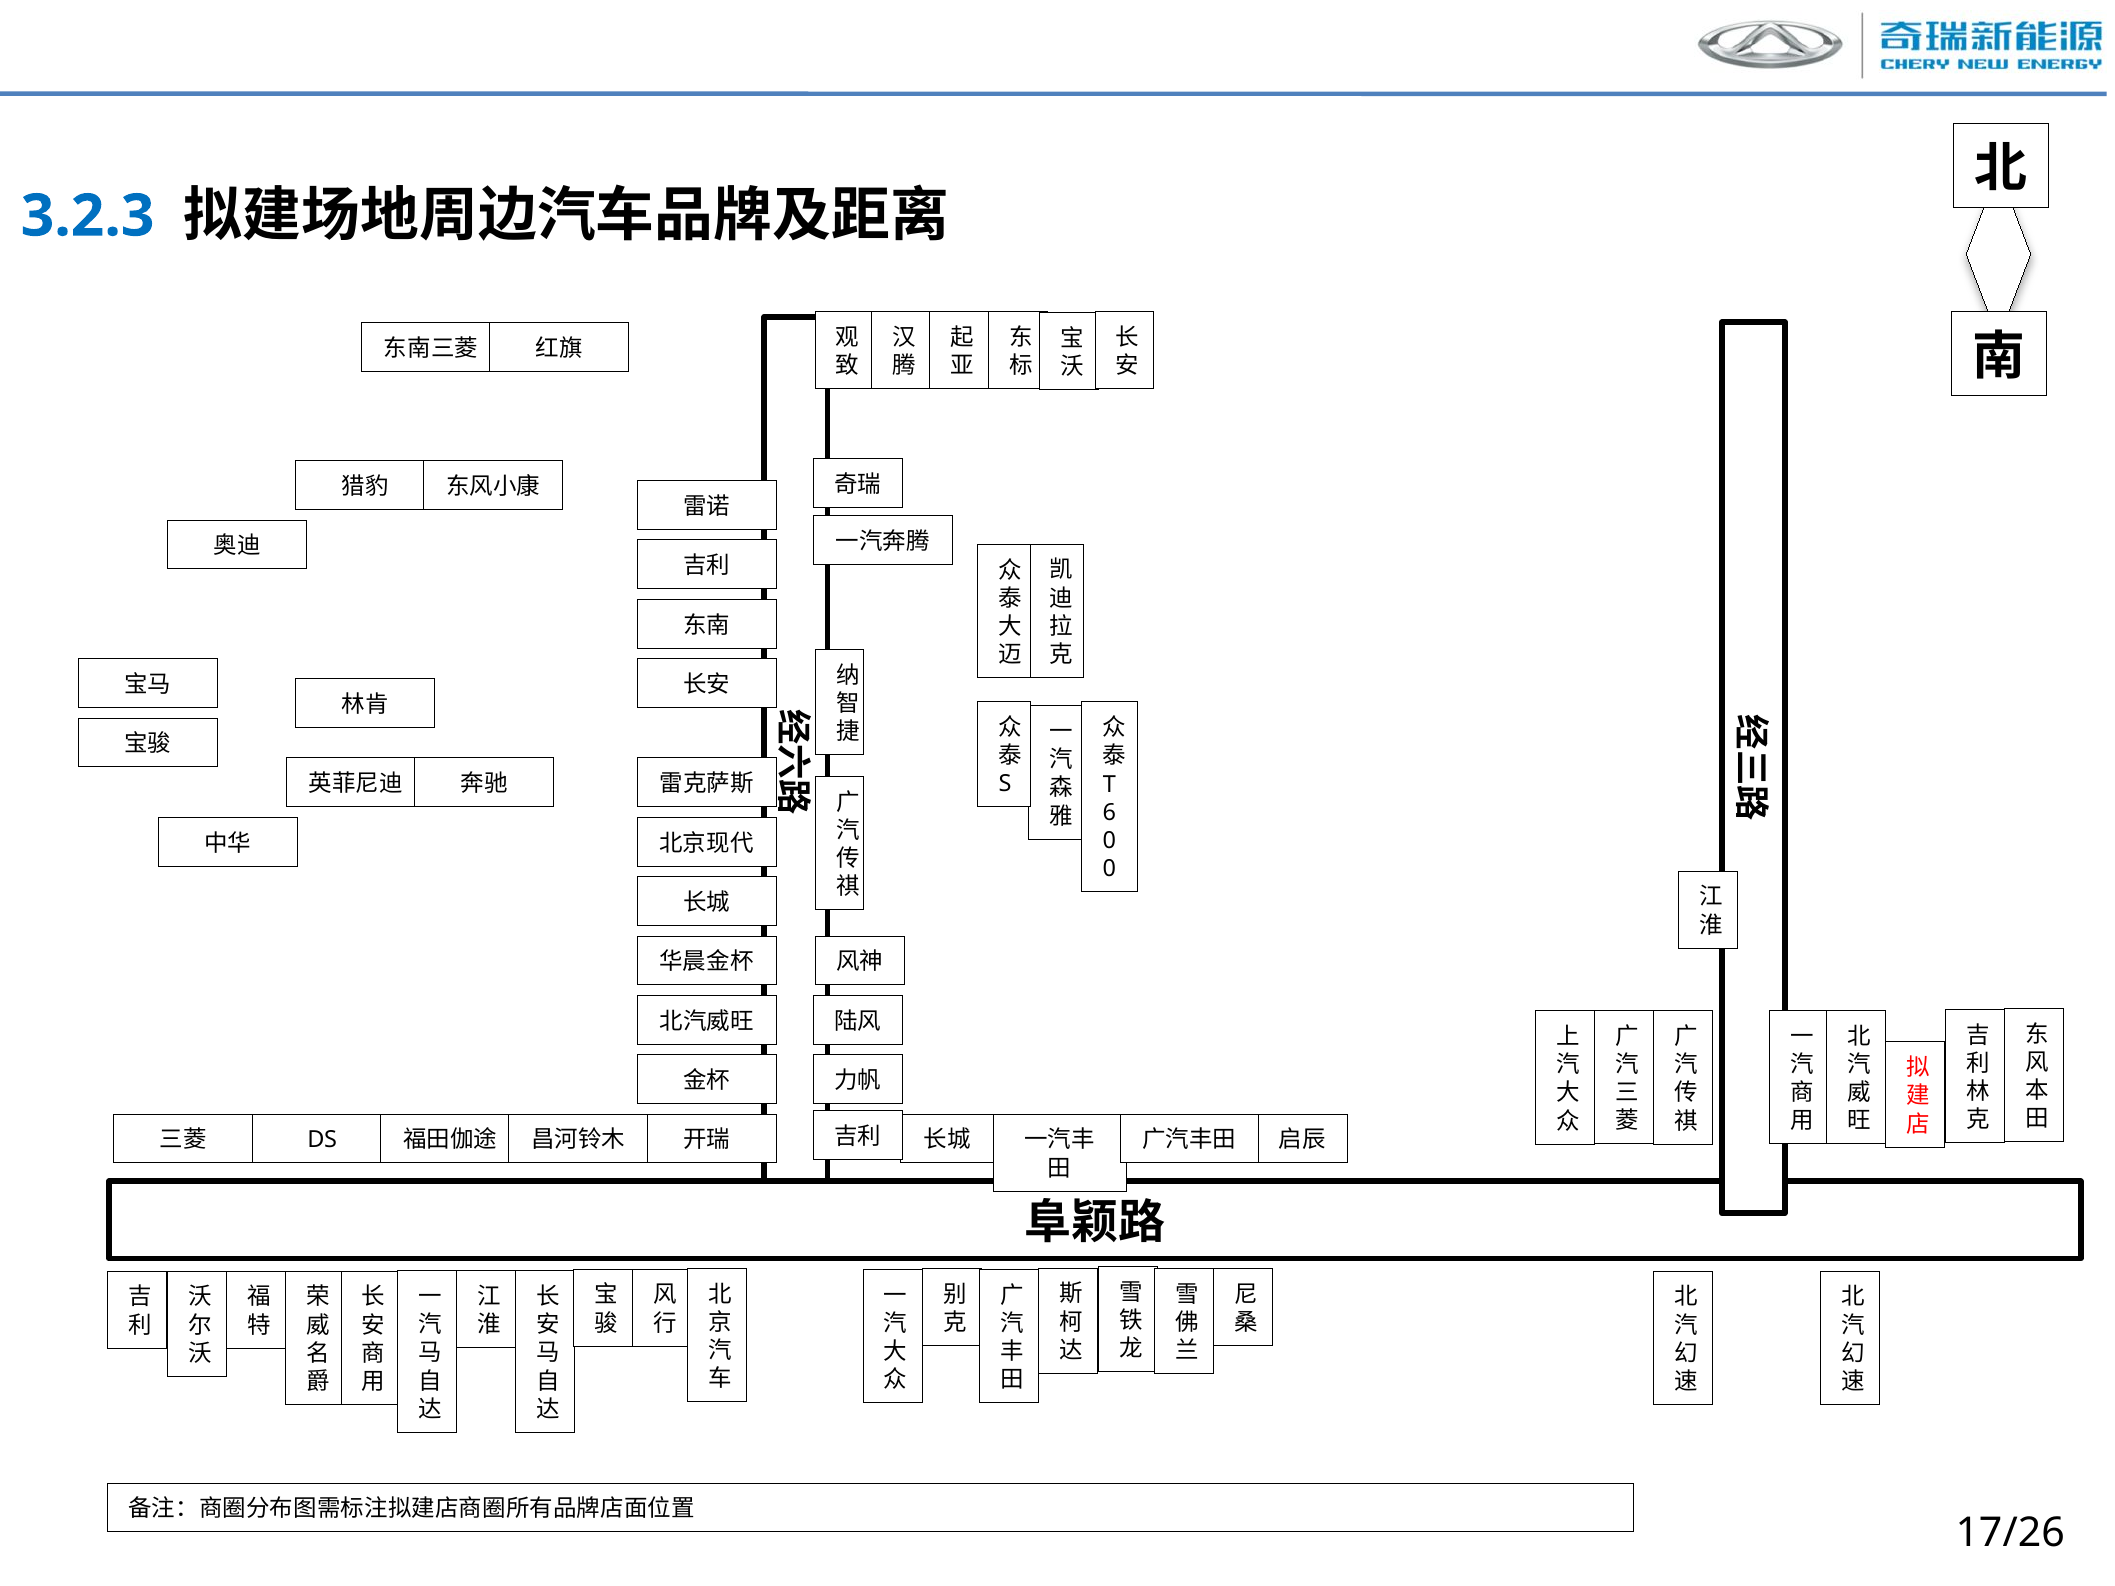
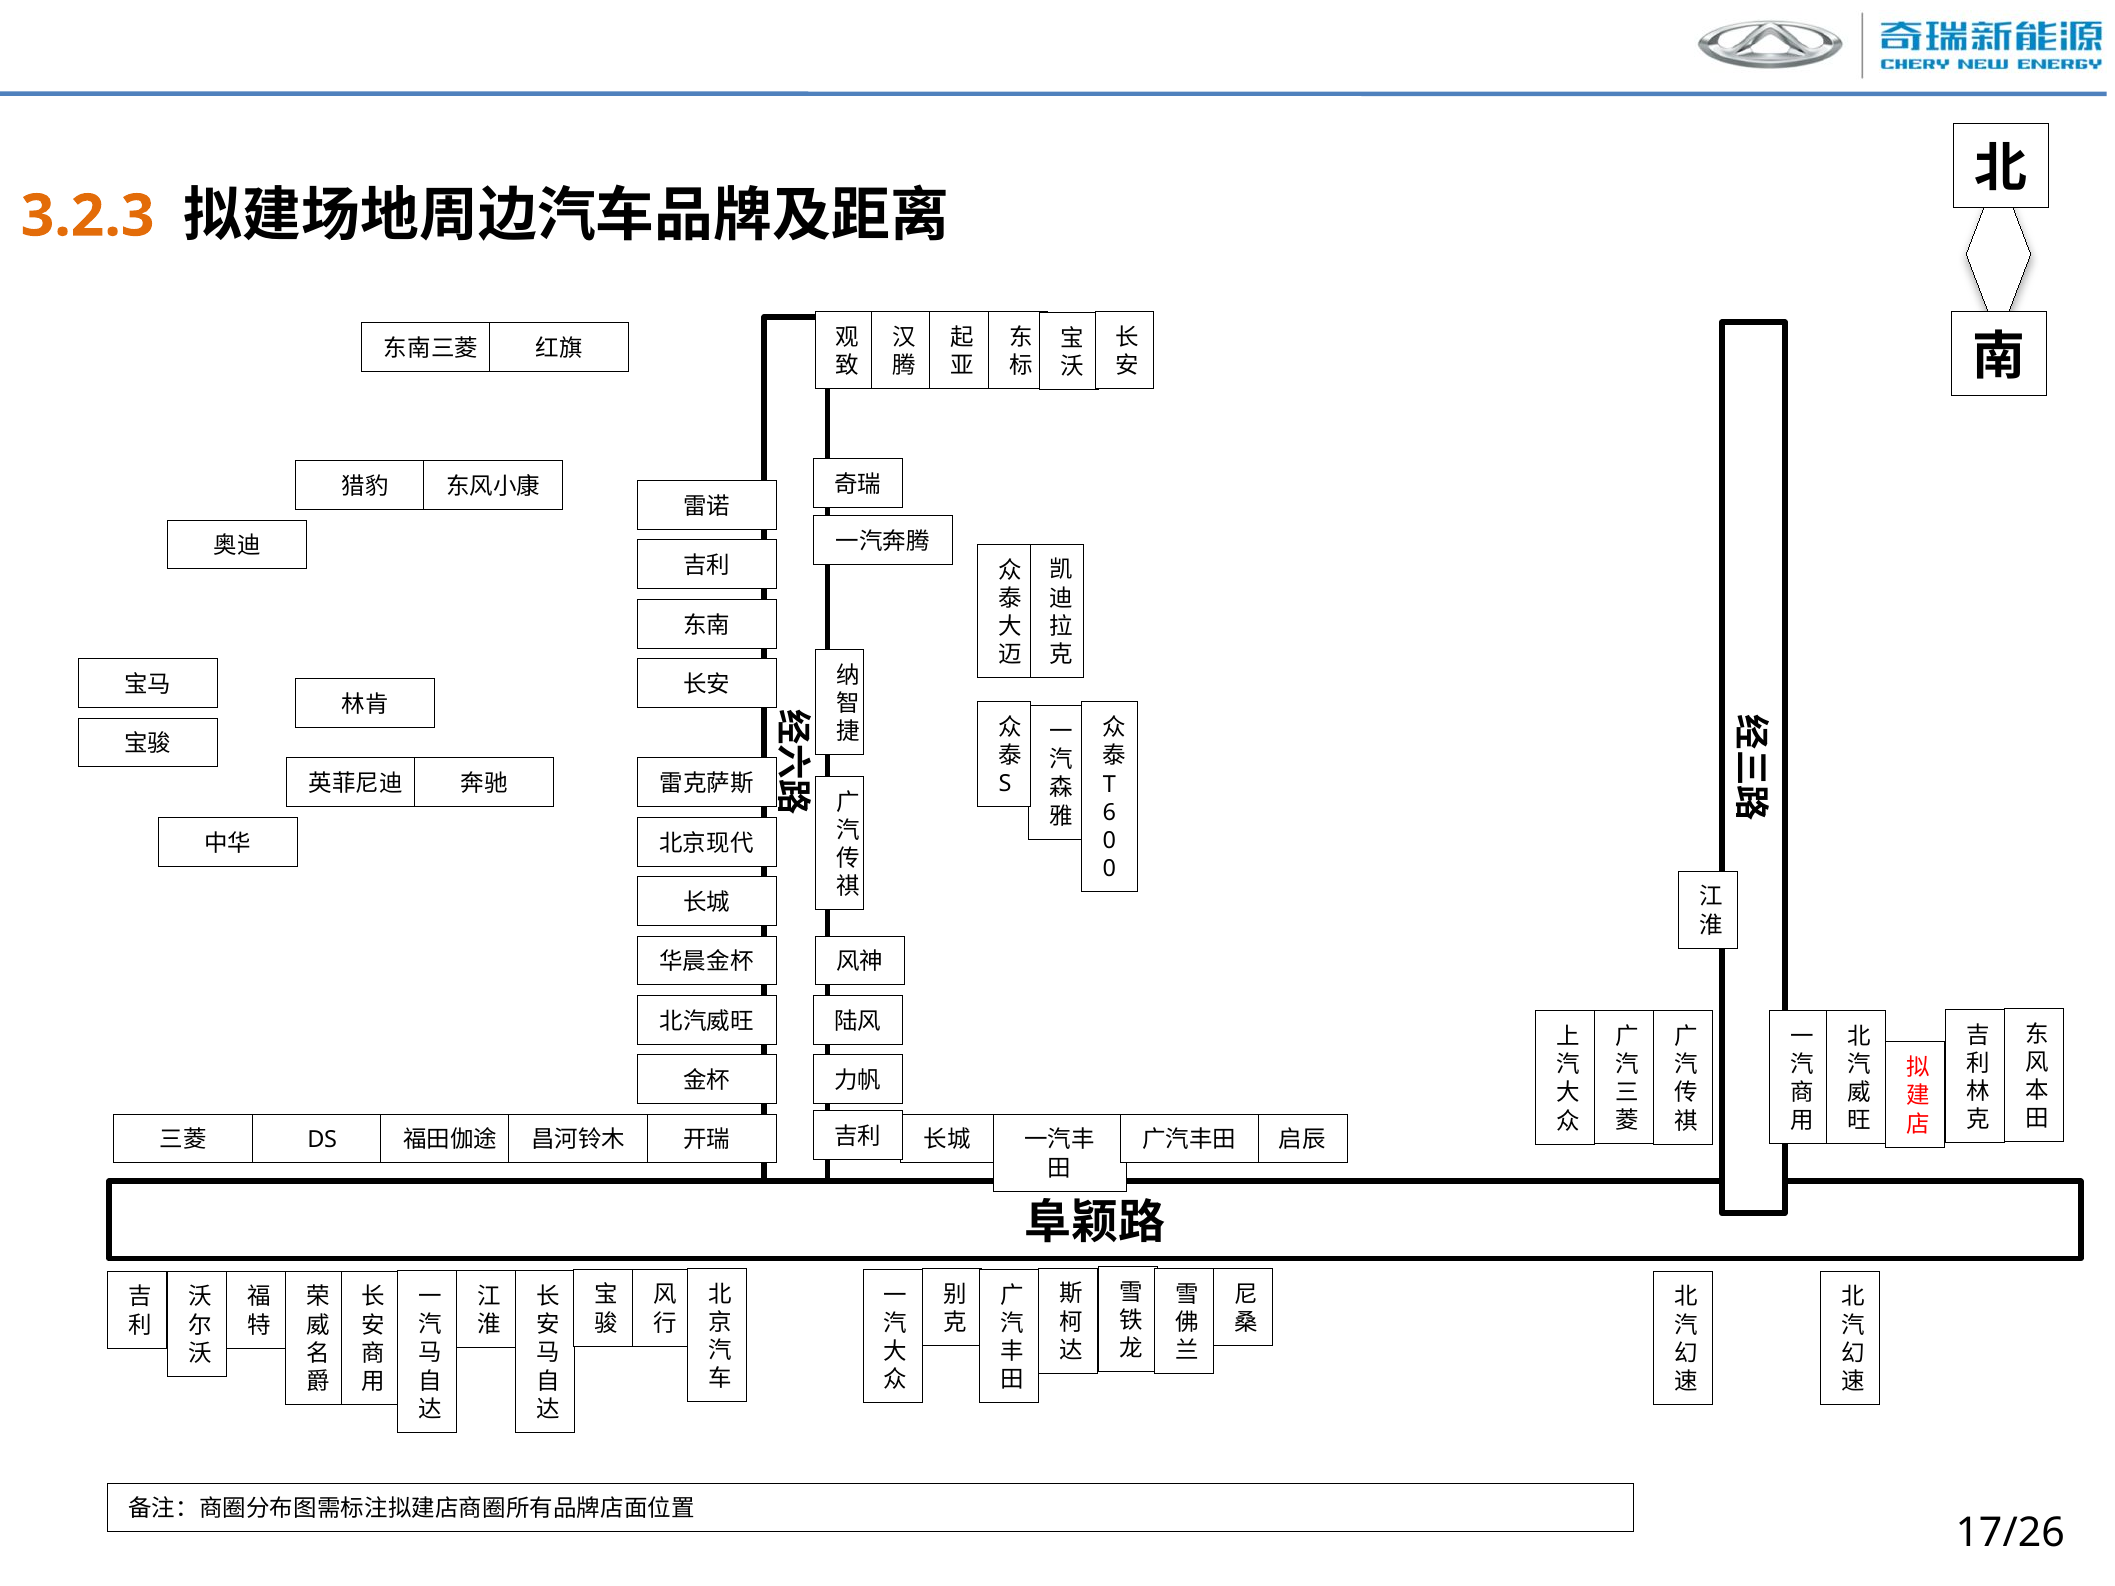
3.2.3 colour: blue -> orange (88, 216)
